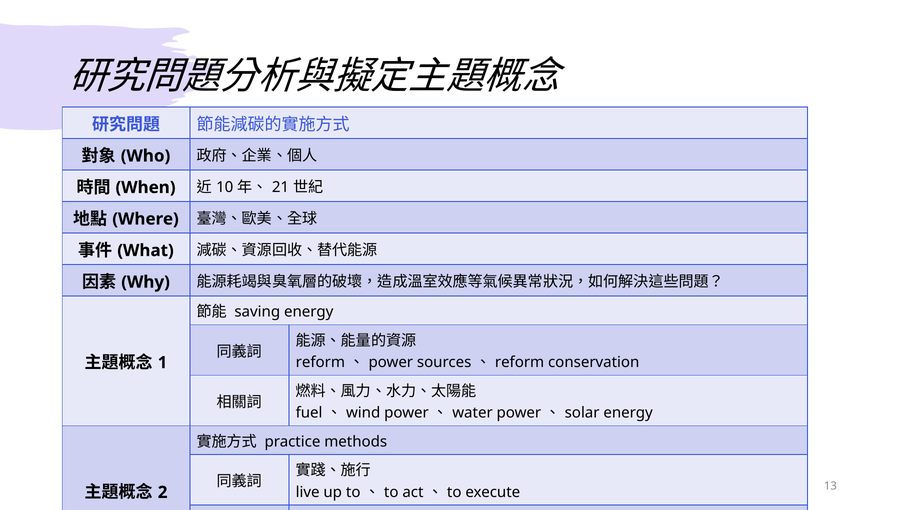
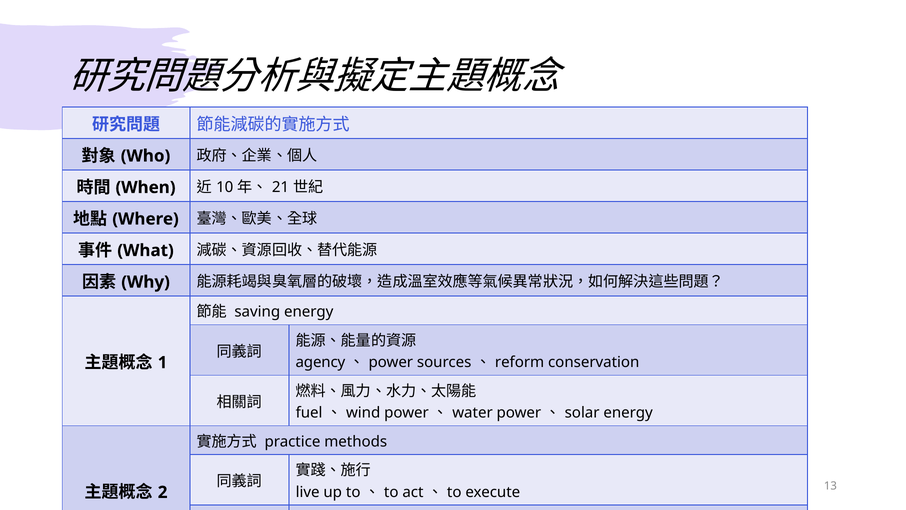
reform: reform -> agency (320, 362)
